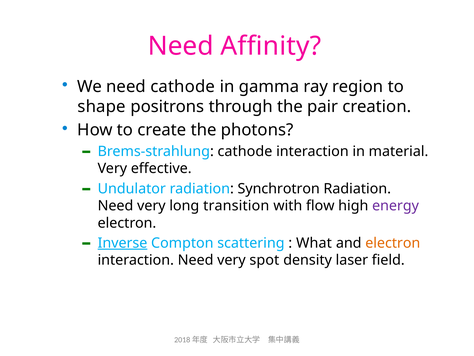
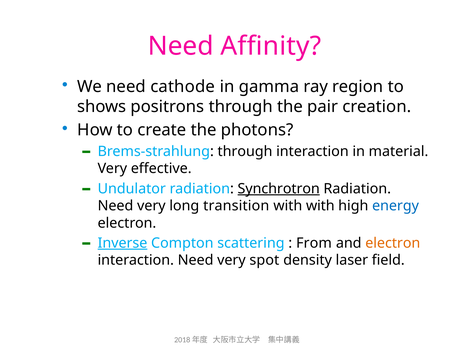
shape: shape -> shows (102, 106)
Brems-strahlung cathode: cathode -> through (245, 151)
Synchrotron underline: none -> present (279, 188)
with flow: flow -> with (320, 206)
energy colour: purple -> blue (396, 206)
What: What -> From (314, 243)
